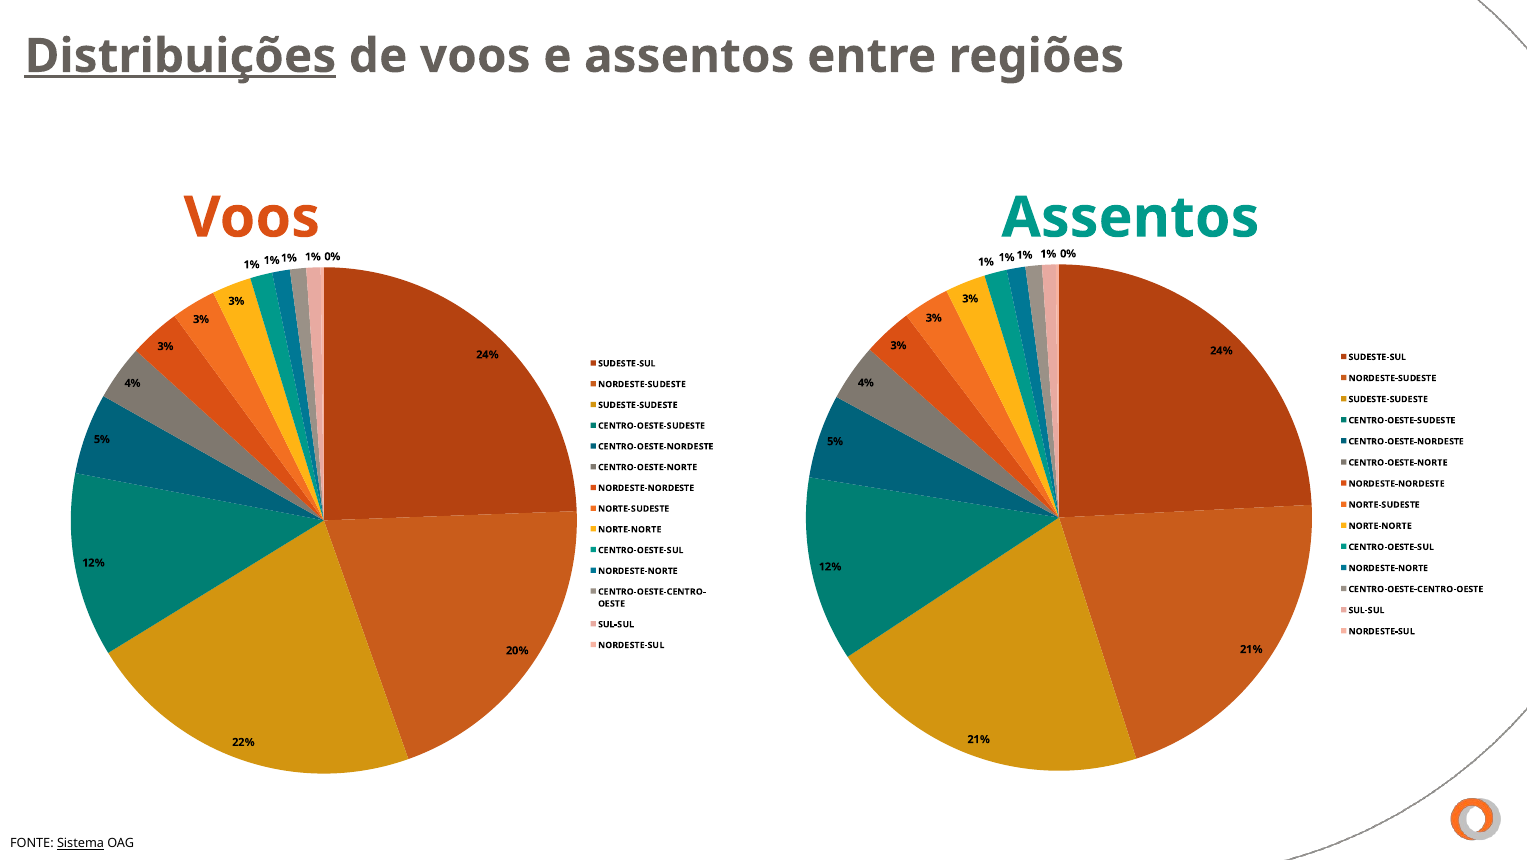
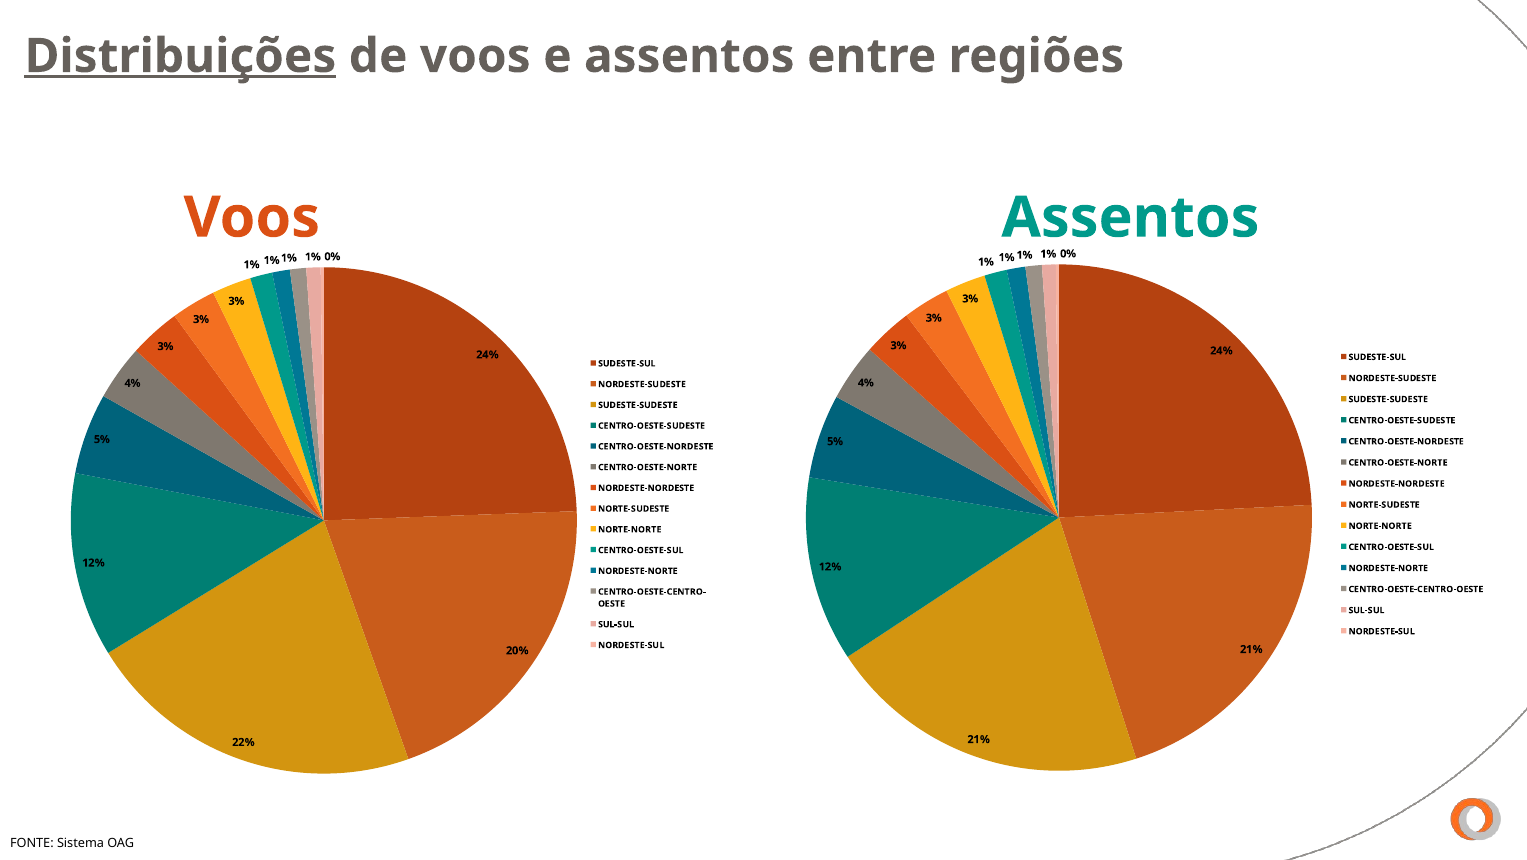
Sistema underline: present -> none (81, 843)
